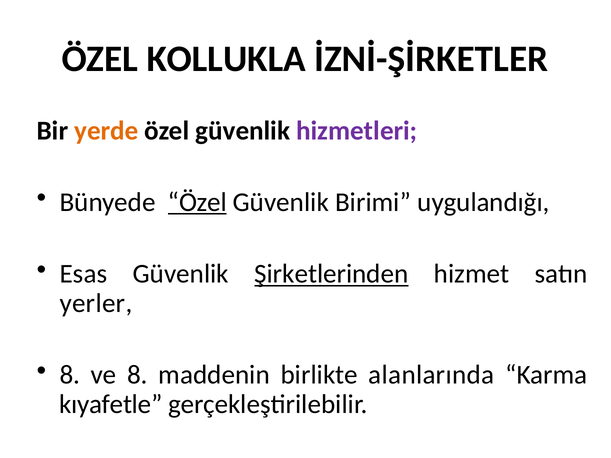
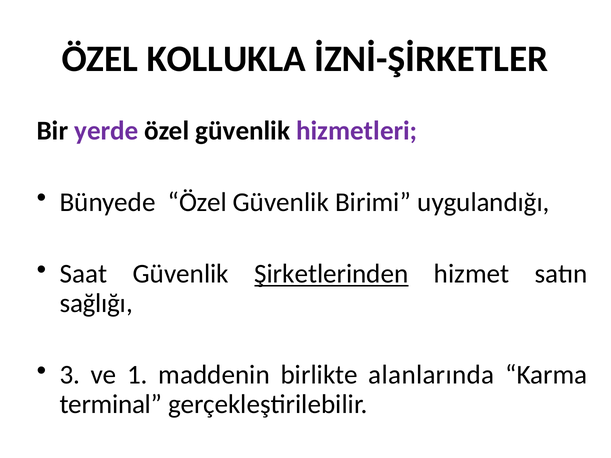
yerde colour: orange -> purple (106, 131)
Özel underline: present -> none (197, 202)
Esas: Esas -> Saat (83, 274)
yerler: yerler -> sağlığı (96, 303)
8: 8 -> 3 (70, 375)
ve 8: 8 -> 1 (137, 375)
kıyafetle: kıyafetle -> terminal (111, 404)
